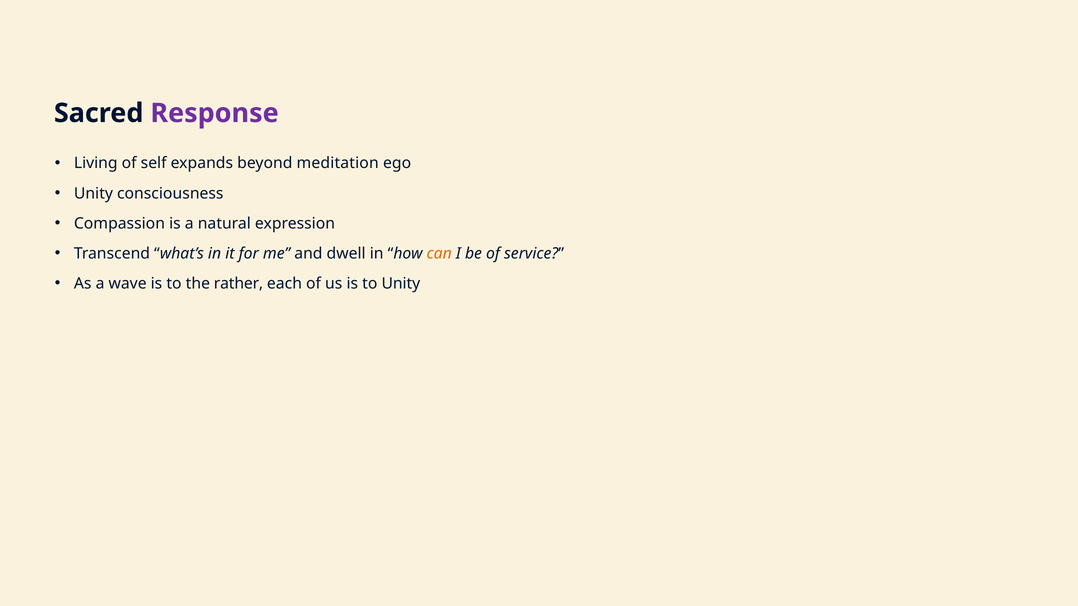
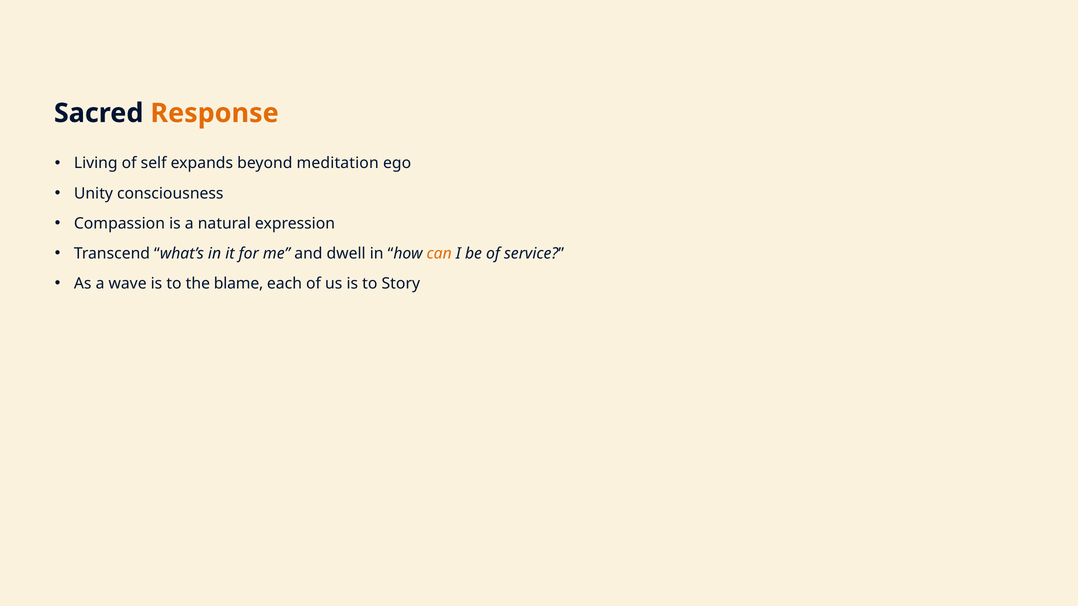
Response colour: purple -> orange (215, 113)
rather: rather -> blame (239, 284)
to Unity: Unity -> Story (401, 284)
